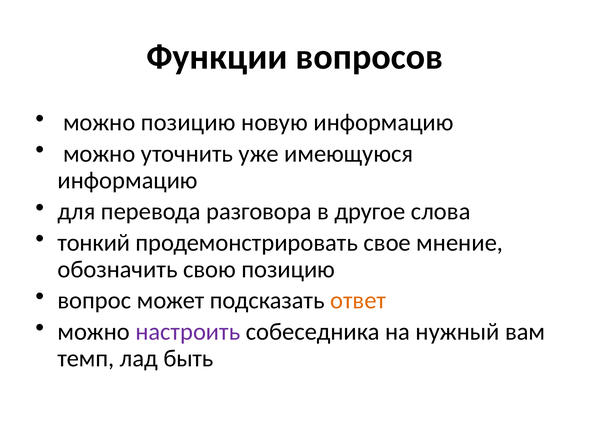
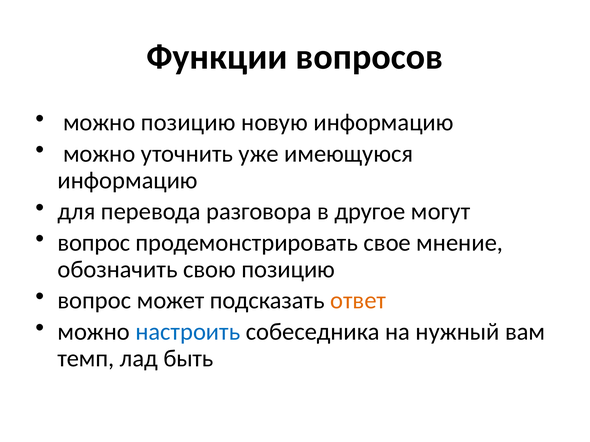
слова: слова -> могут (441, 212)
тонкий: тонкий -> вопрос (94, 243)
настроить colour: purple -> blue (188, 332)
